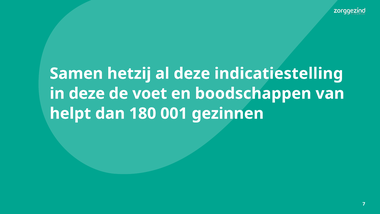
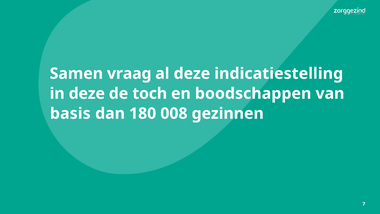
hetzij: hetzij -> vraag (129, 74)
voet: voet -> toch (150, 93)
helpt: helpt -> basis (70, 113)
001: 001 -> 008 (174, 113)
